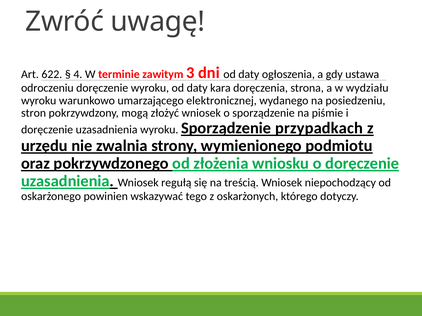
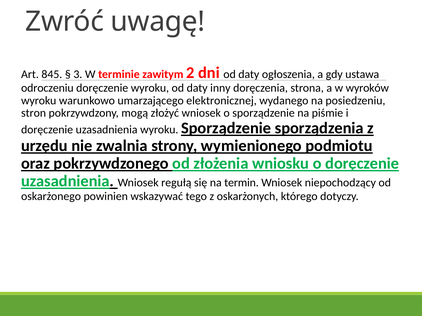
622: 622 -> 845 (52, 74)
4: 4 -> 3 (78, 74)
3: 3 -> 2 (190, 73)
kara: kara -> inny (220, 88)
wydziału: wydziału -> wyroków (367, 88)
przypadkach: przypadkach -> sporządzenia (319, 128)
treścią: treścią -> termin (242, 183)
